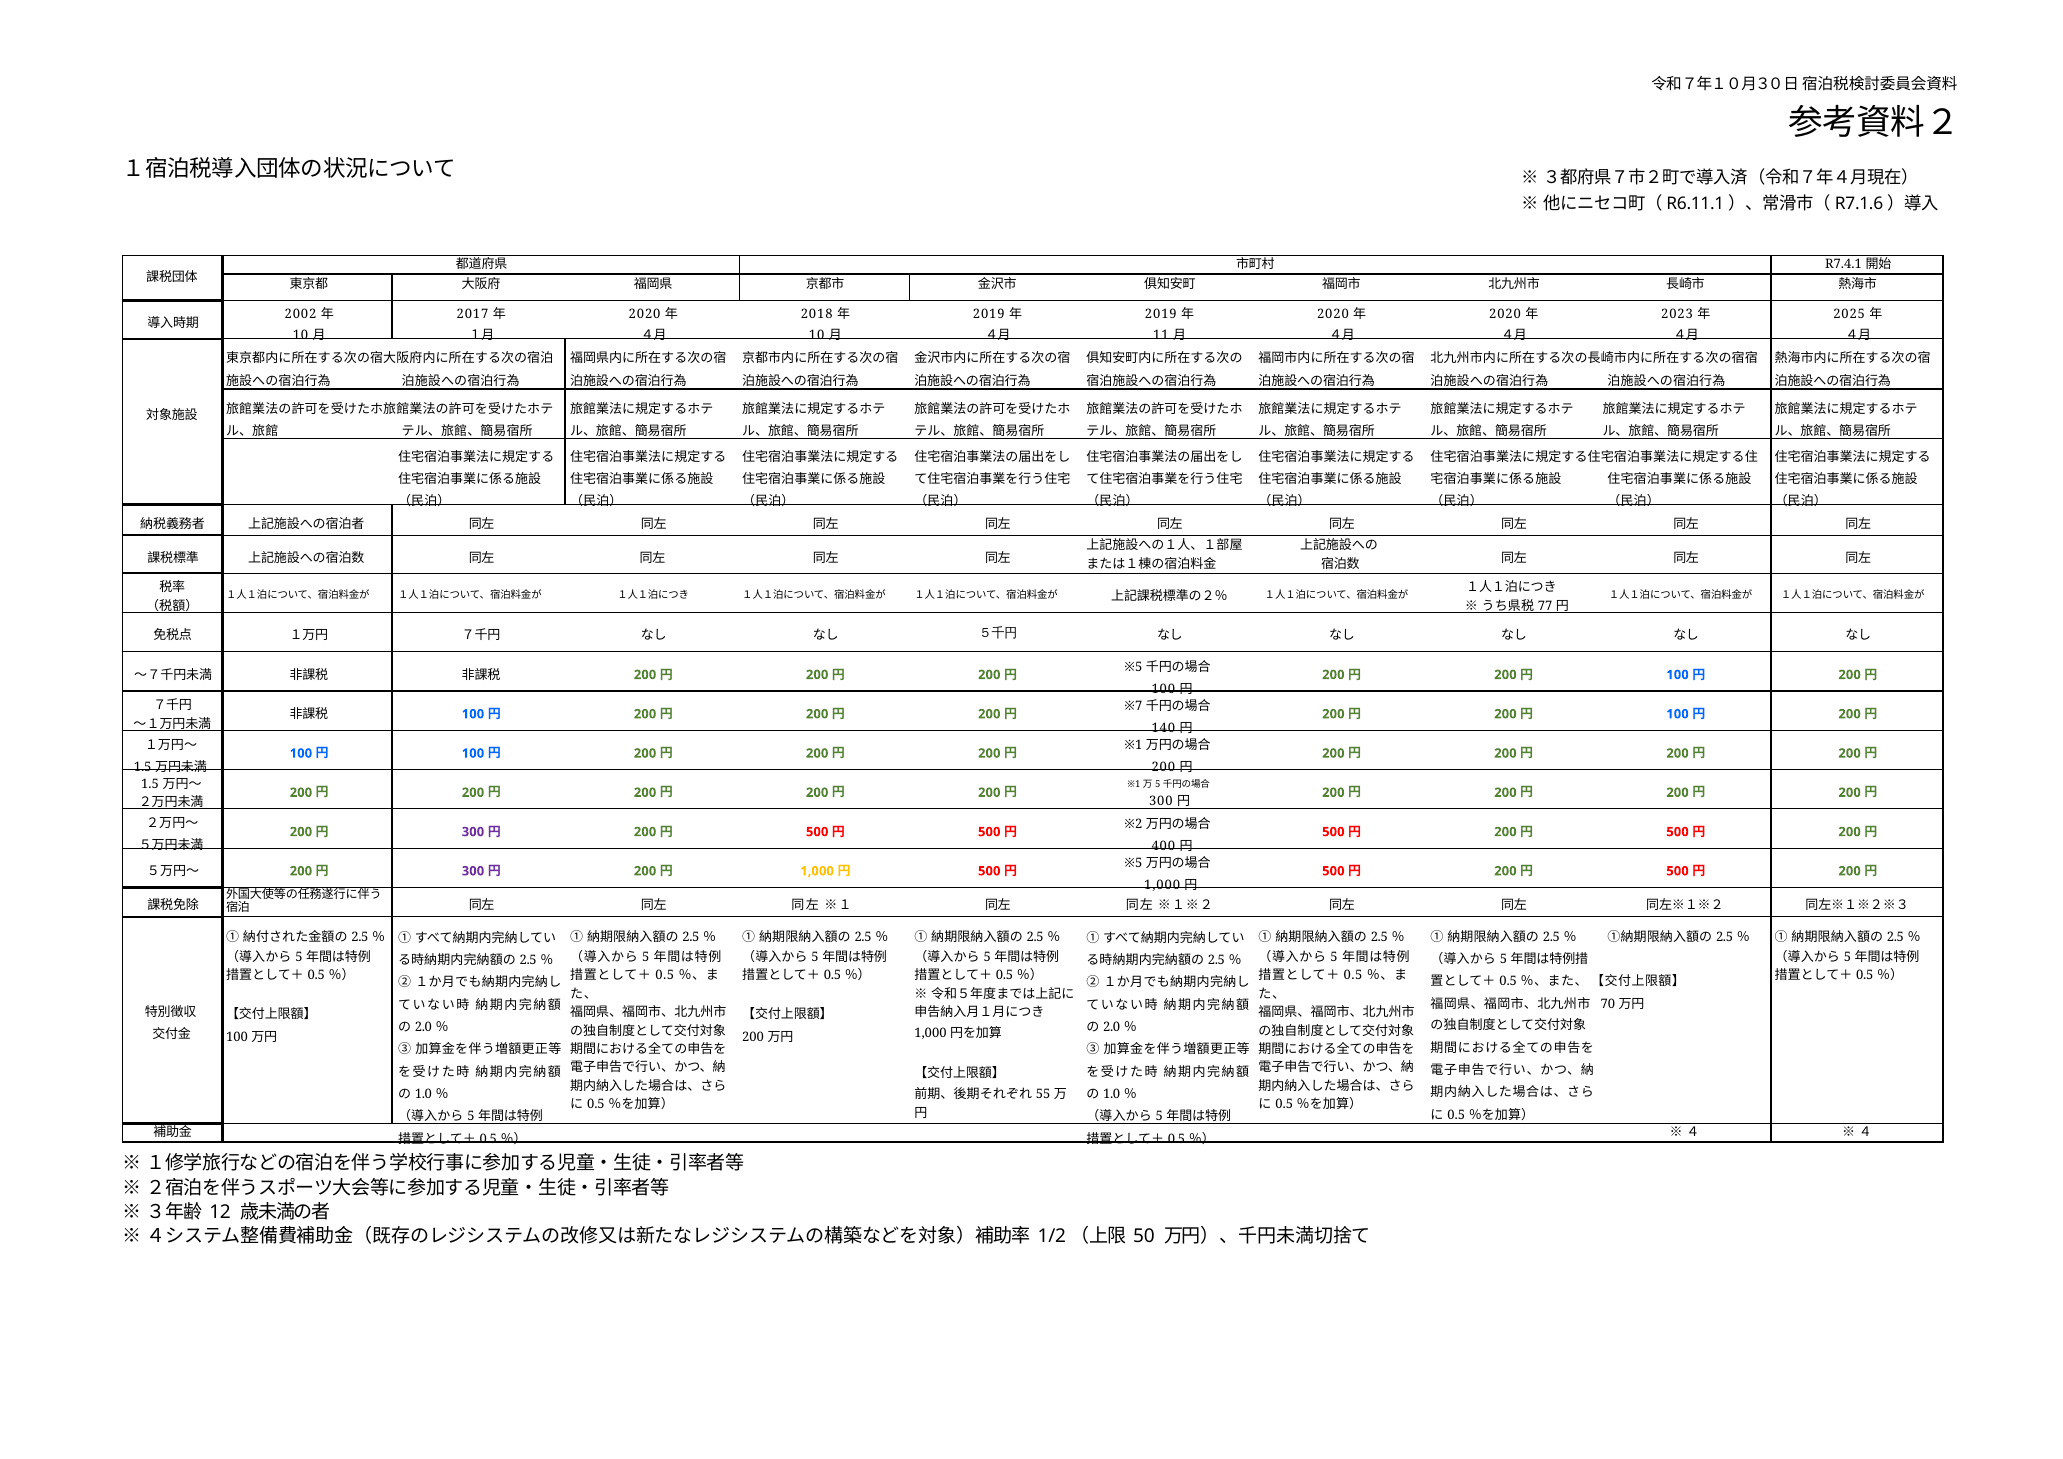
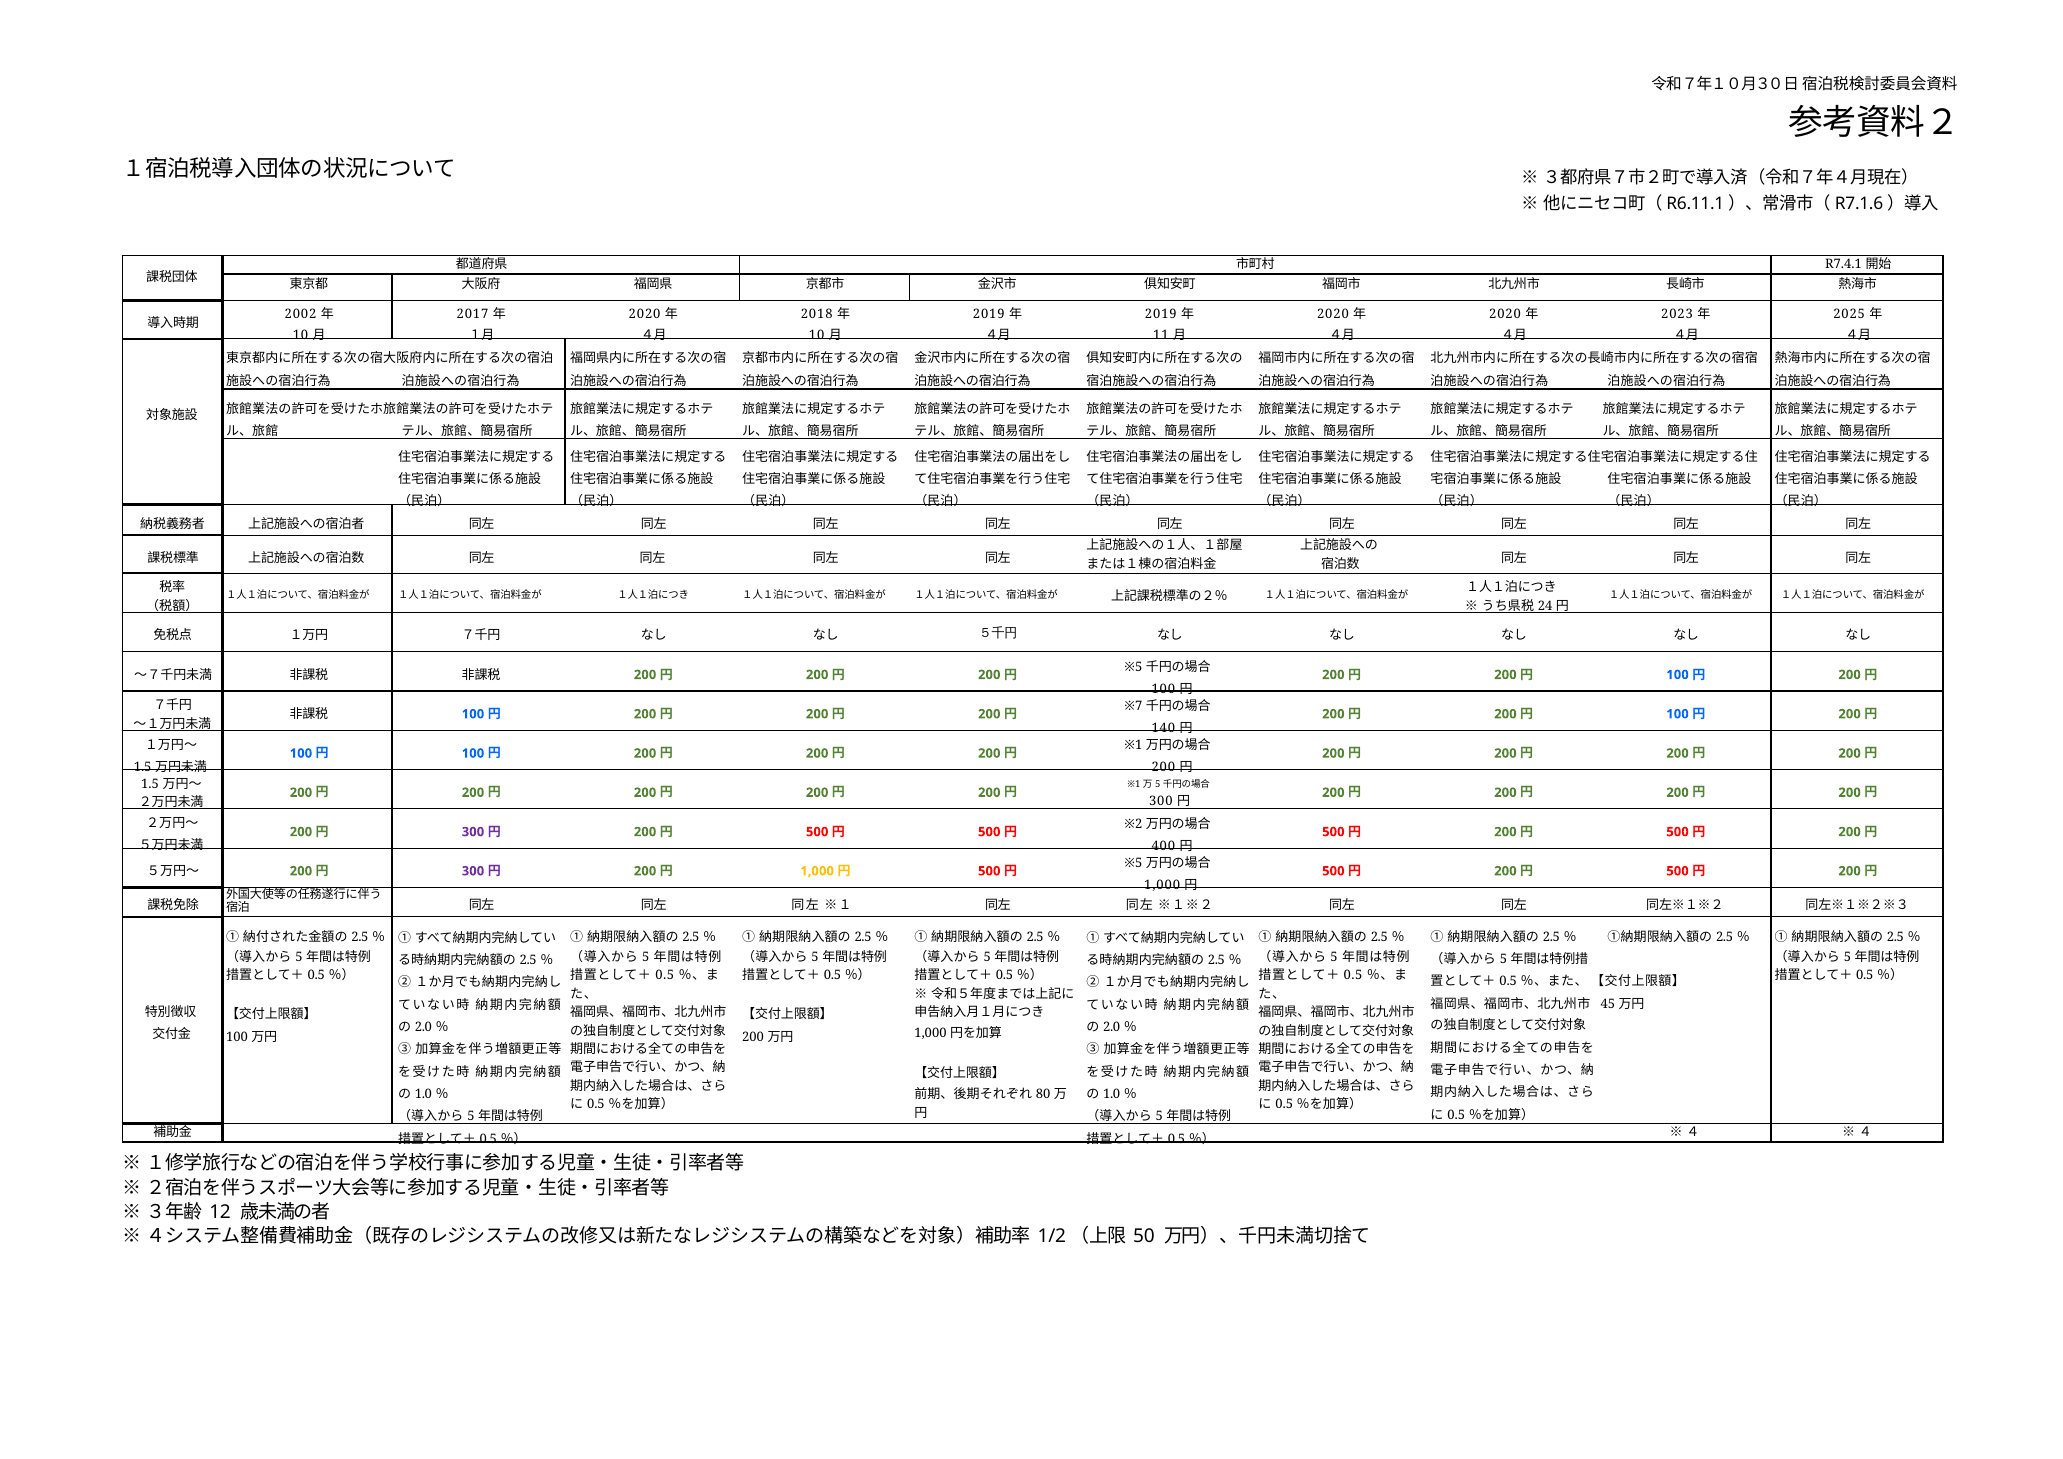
77: 77 -> 24 (1545, 606)
70: 70 -> 45 (1608, 1003)
55: 55 -> 80 (1043, 1094)
